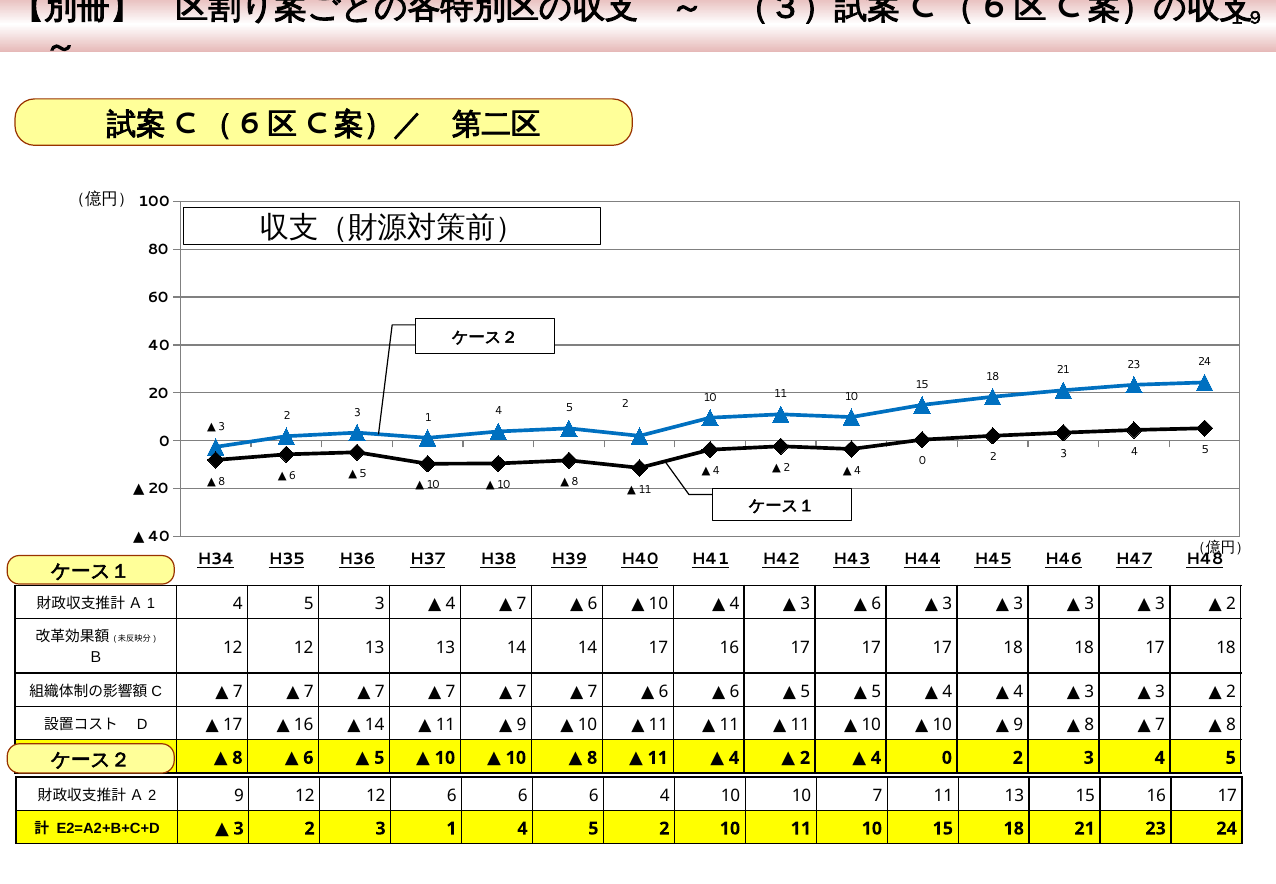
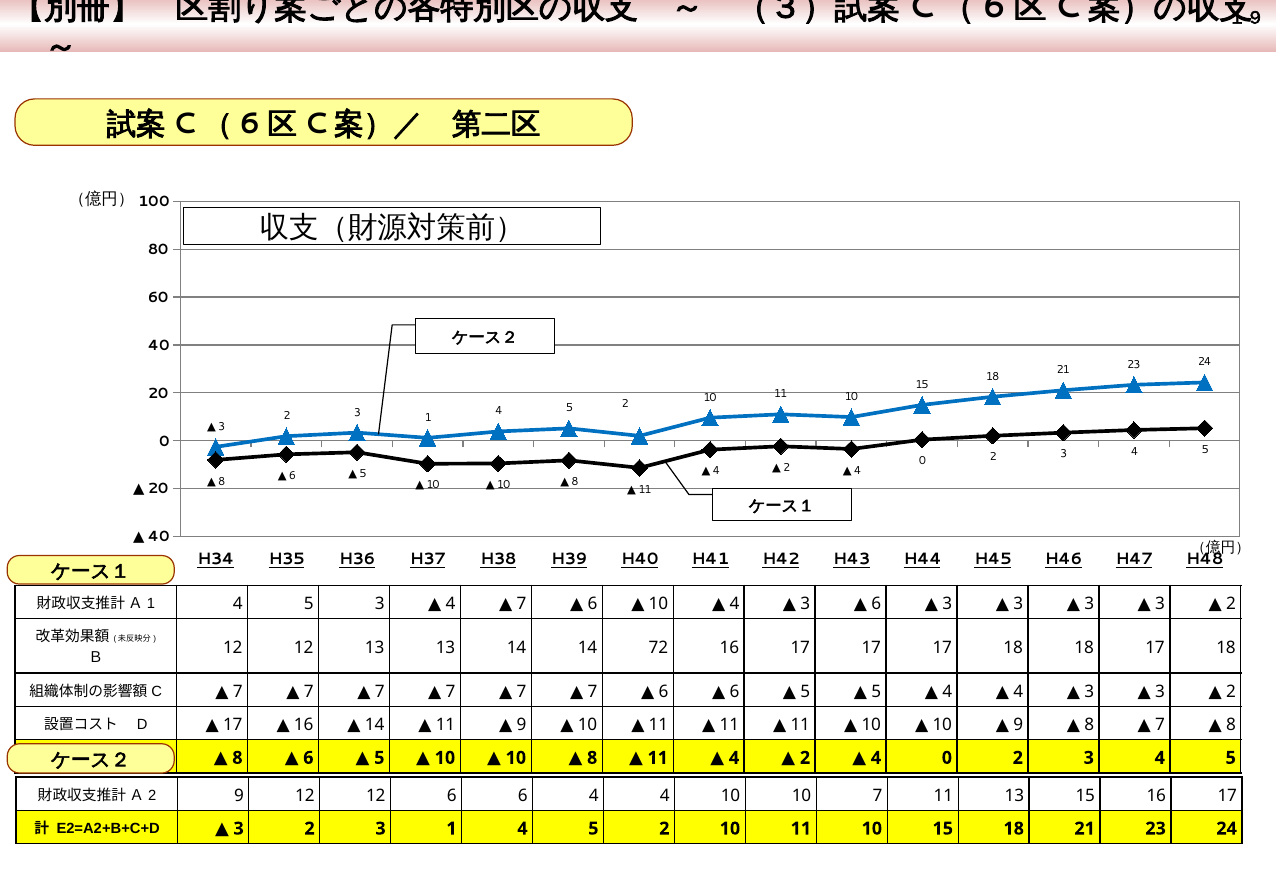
14 17: 17 -> 72 (658, 647)
6 6 6: 6 -> 4 (594, 795)
